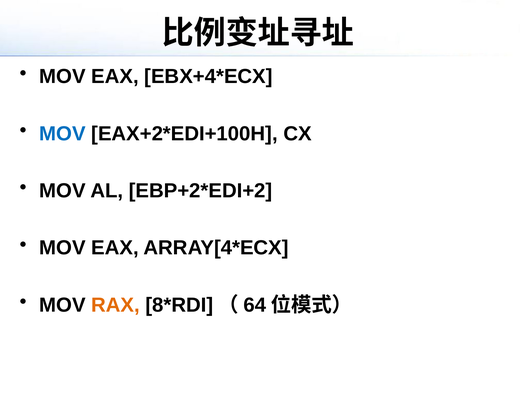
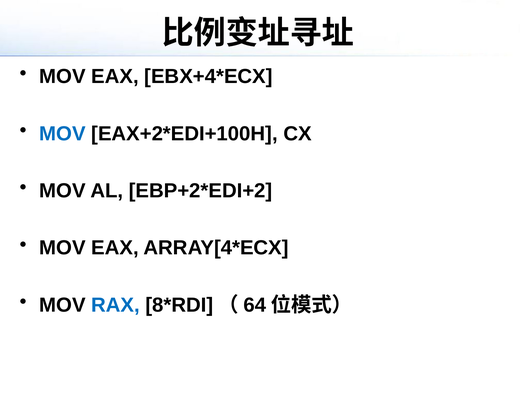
RAX colour: orange -> blue (116, 305)
